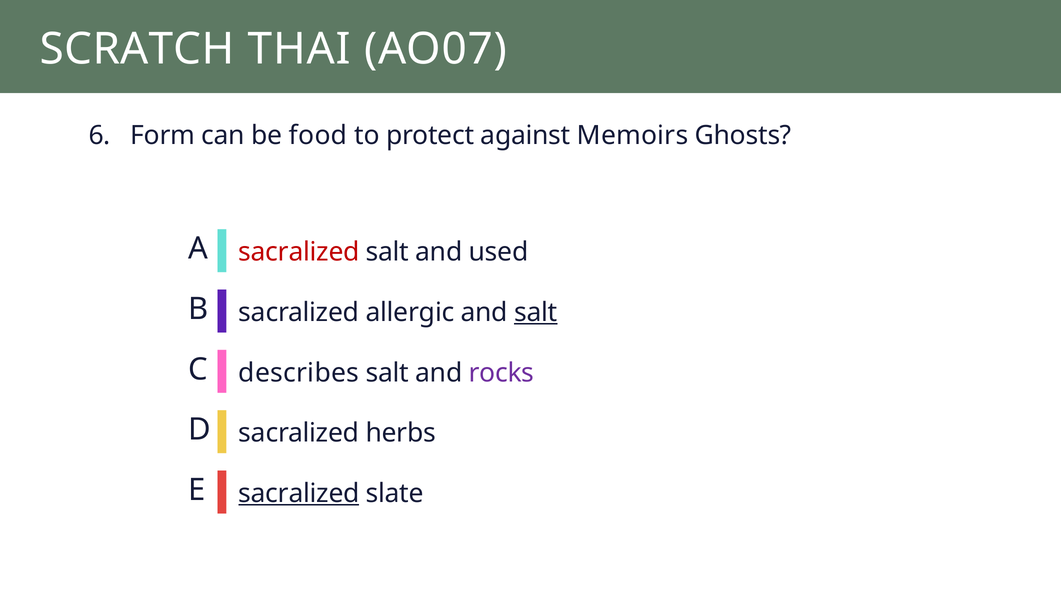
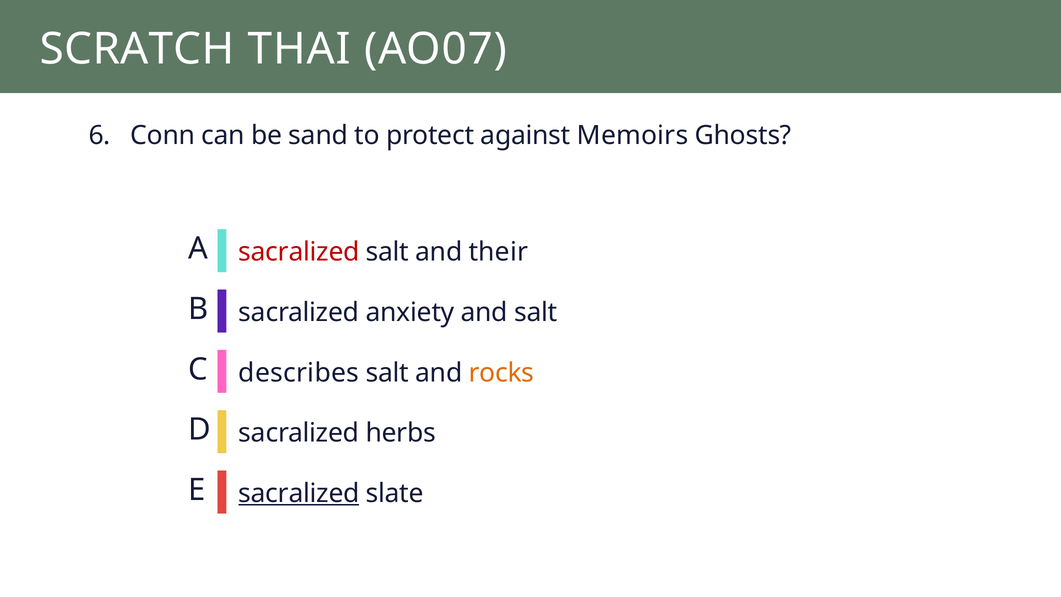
Form: Form -> Conn (163, 136)
food: food -> sand (318, 136)
used: used -> their (498, 252)
allergic: allergic -> anxiety (410, 312)
salt underline: present -> none (536, 312)
rocks colour: purple -> orange (501, 373)
